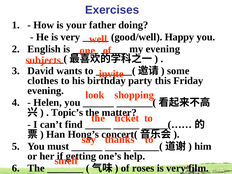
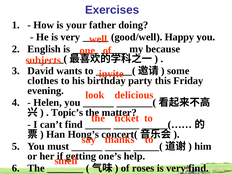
my evening: evening -> because (163, 49)
shopping: shopping -> delicious (134, 95)
very film: film -> find (199, 168)
